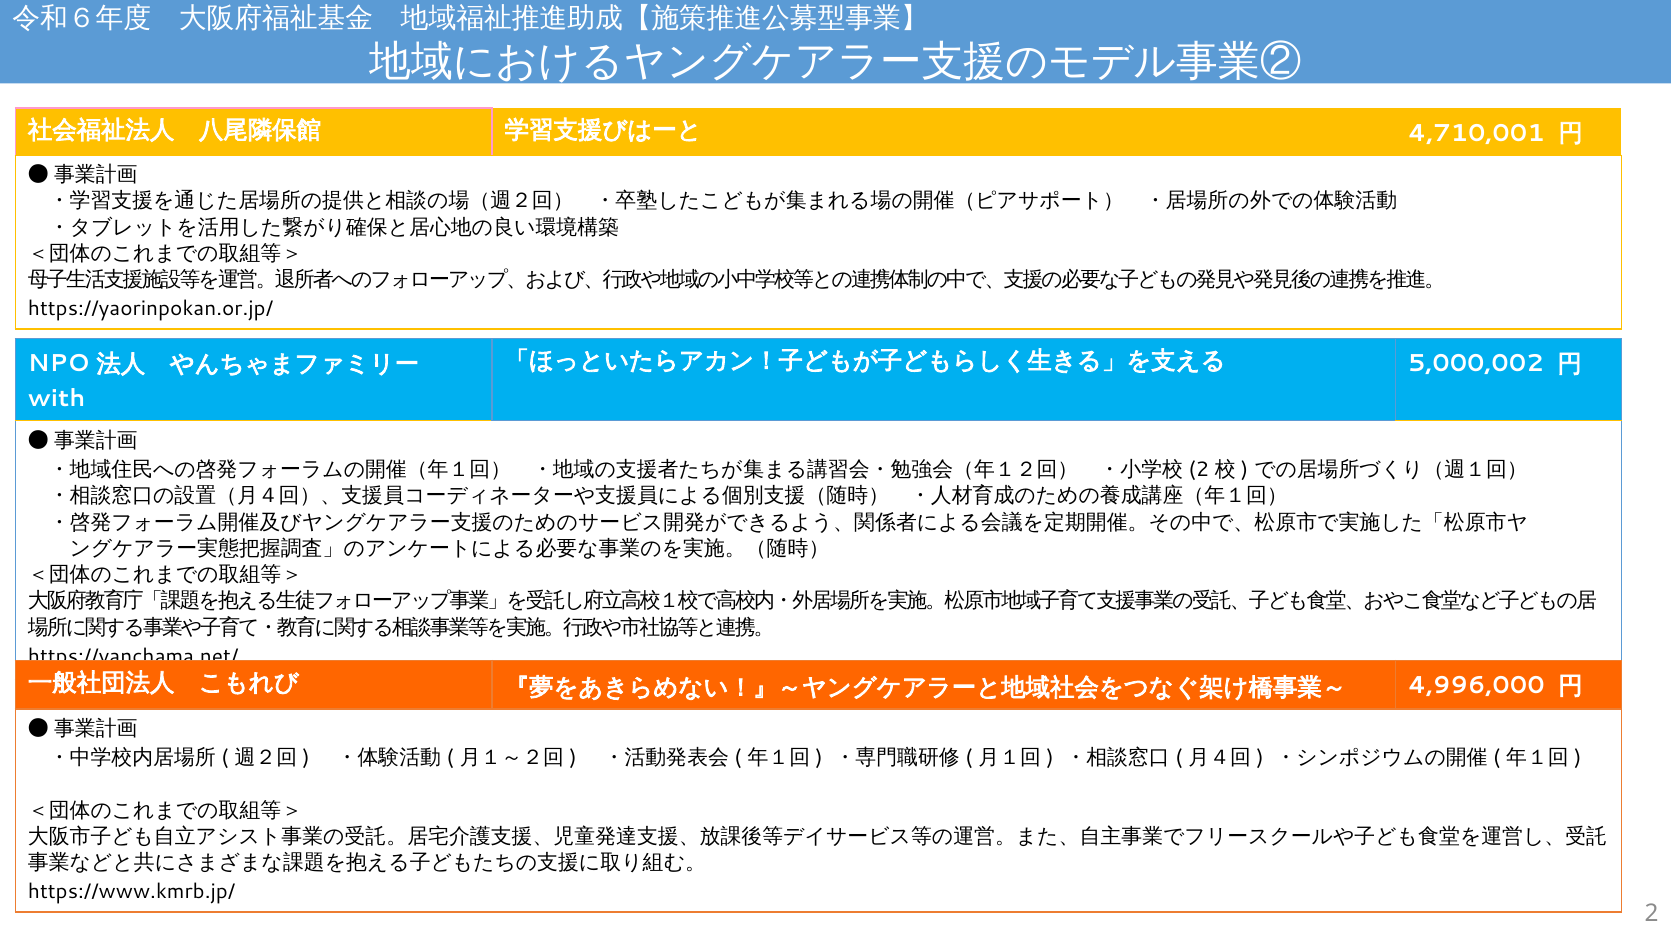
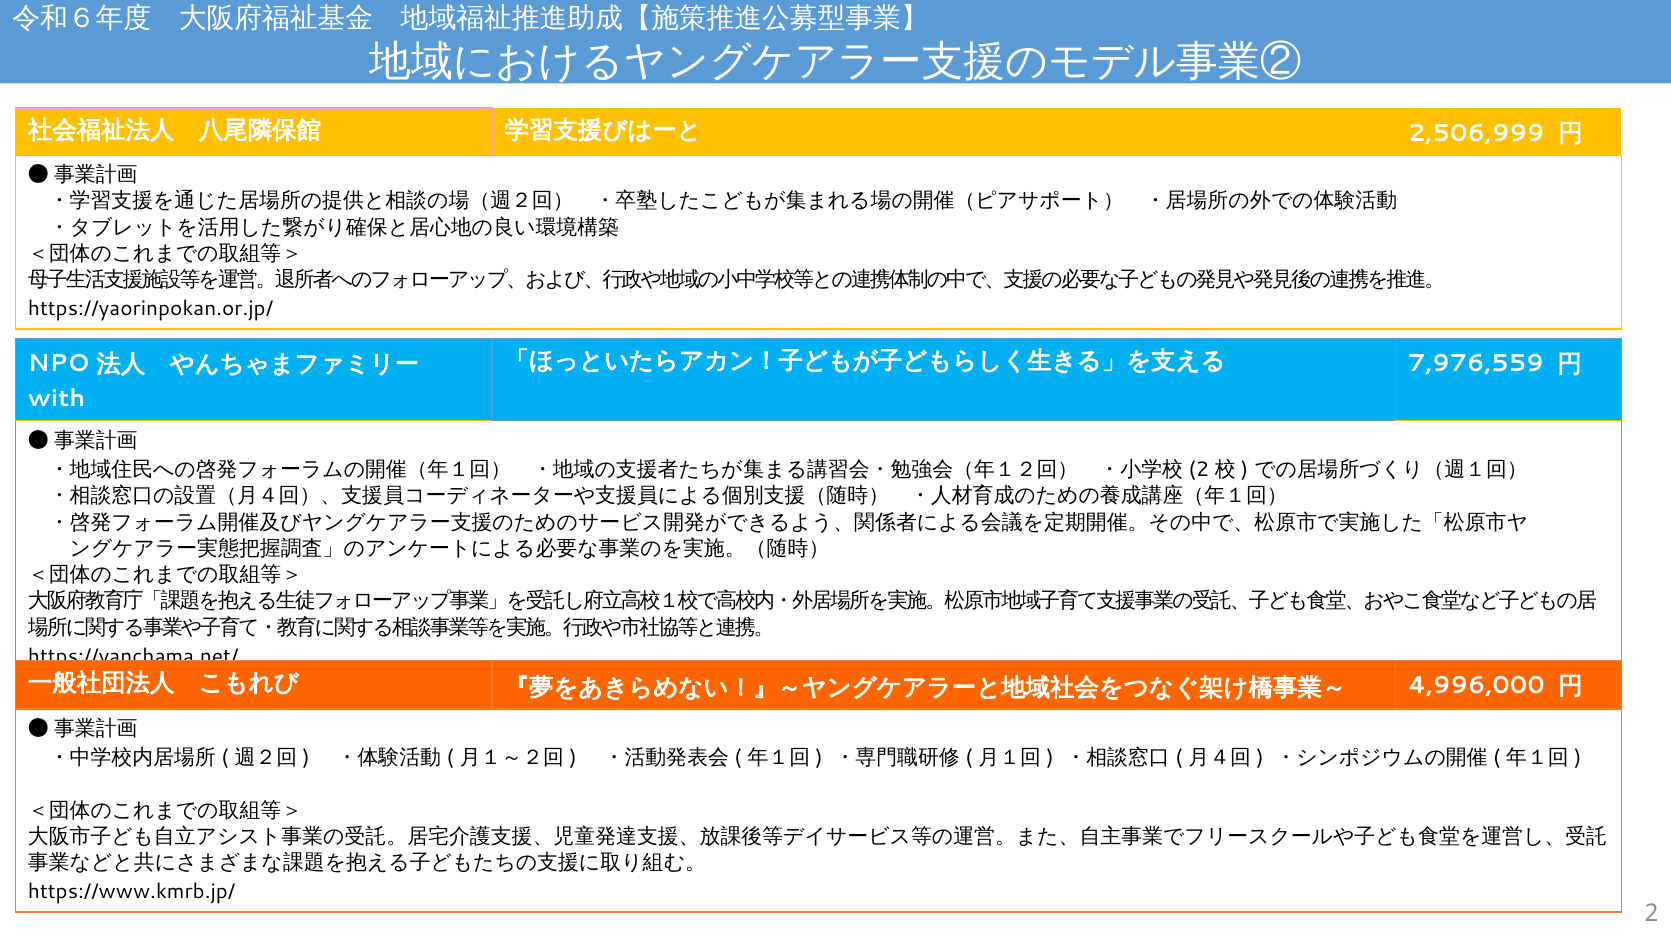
4,710,001: 4,710,001 -> 2,506,999 (1476, 133)
5,000,002: 5,000,002 -> 7,976,559 (1476, 364)
